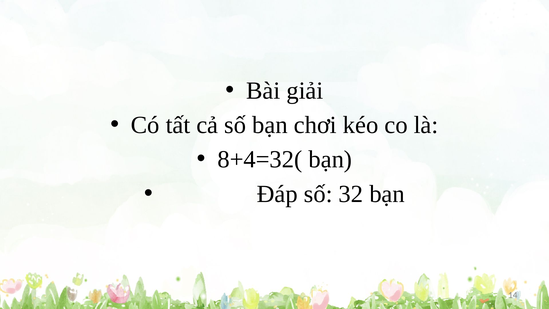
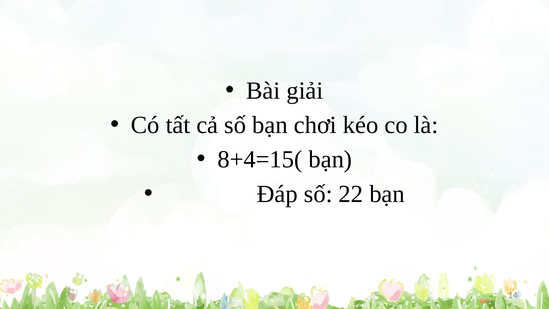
8+4=32(: 8+4=32( -> 8+4=15( (260, 159)
32: 32 -> 22 (351, 194)
